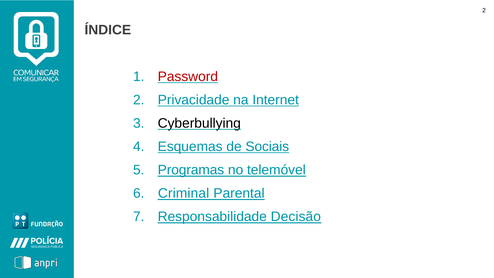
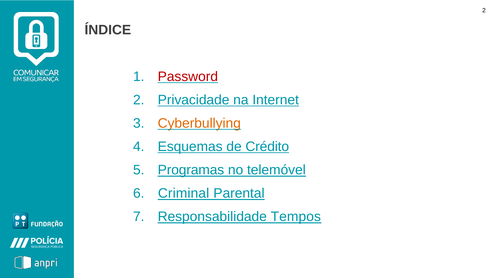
Cyberbullying colour: black -> orange (199, 123)
Sociais: Sociais -> Crédito (267, 147)
Decisão: Decisão -> Tempos (296, 217)
